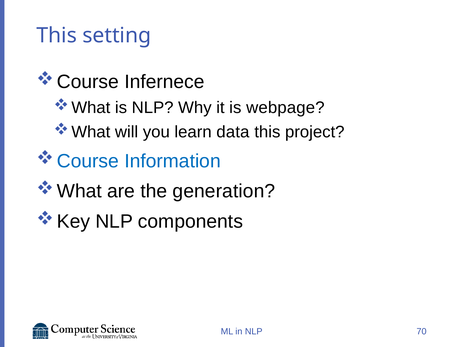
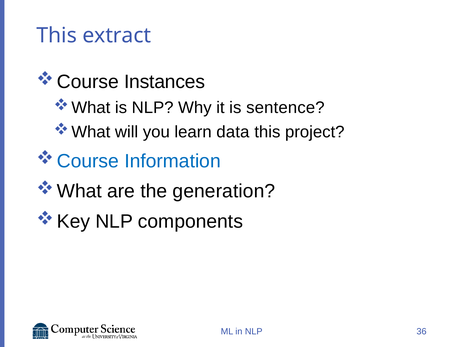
setting: setting -> extract (117, 35)
Infernece: Infernece -> Instances (165, 82)
webpage: webpage -> sentence (285, 108)
70: 70 -> 36 (422, 332)
